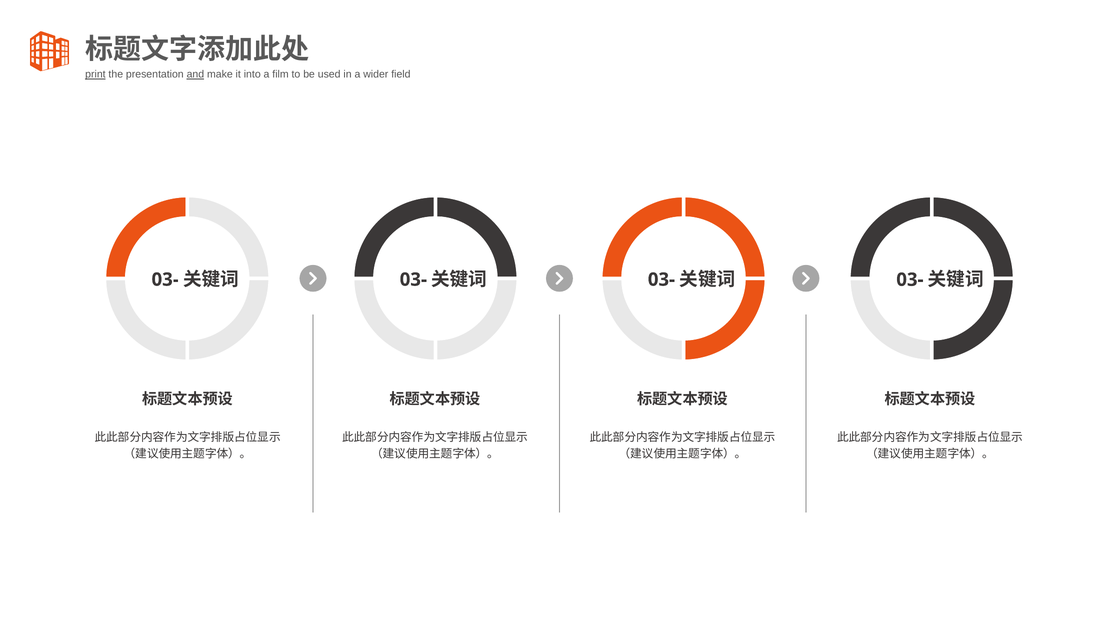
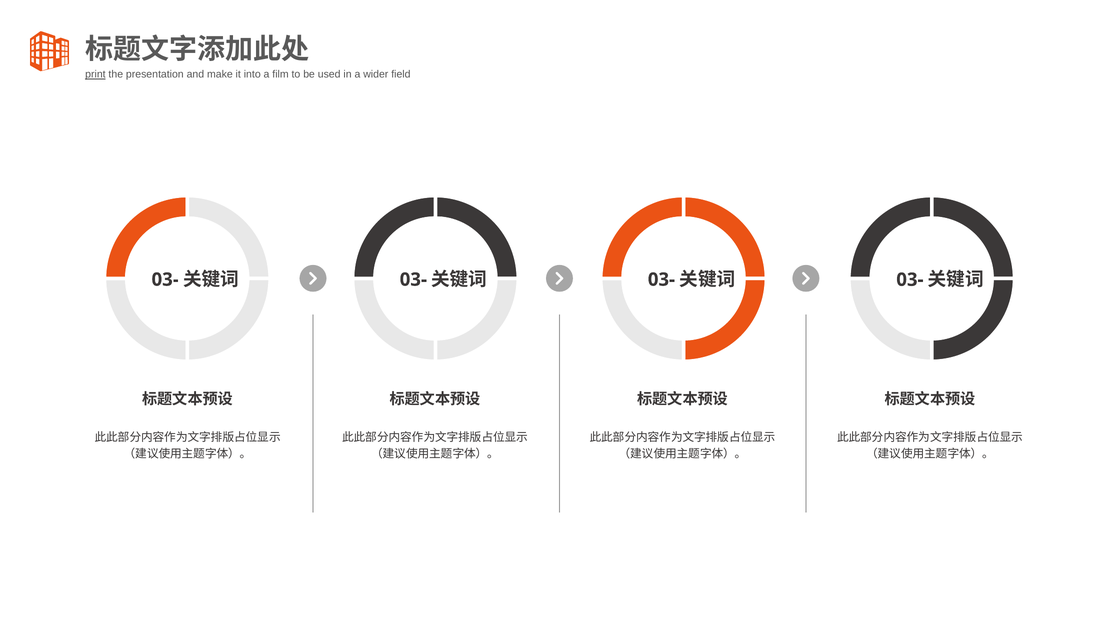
and underline: present -> none (195, 75)
